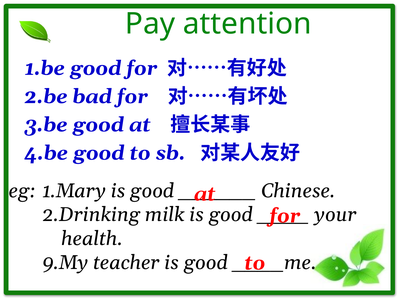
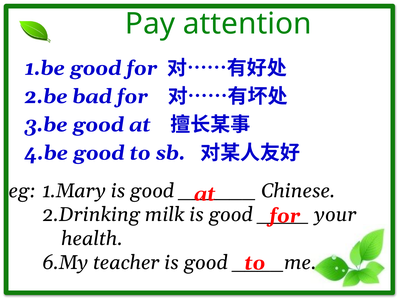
9.My: 9.My -> 6.My (65, 263)
